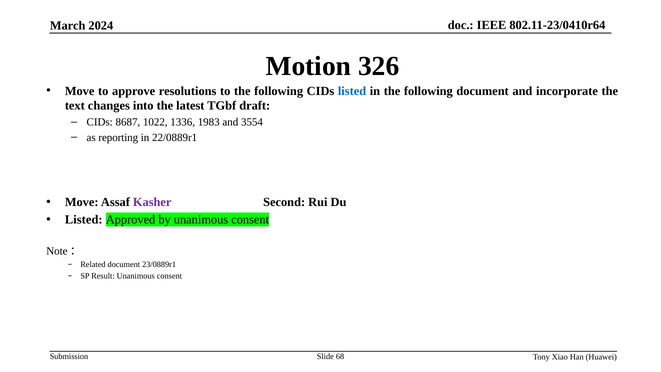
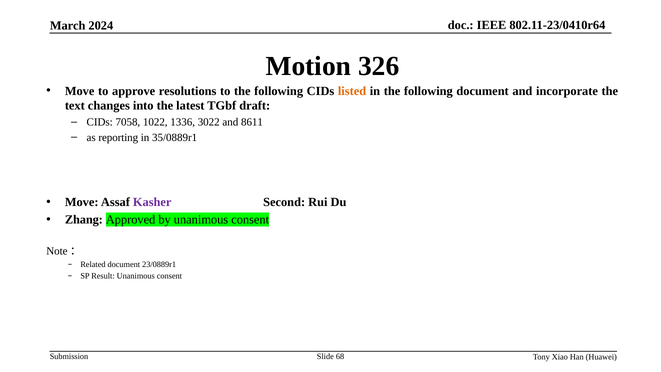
listed colour: blue -> orange (352, 91)
8687: 8687 -> 7058 (128, 122)
1983: 1983 -> 3022 (209, 122)
3554: 3554 -> 8611 (252, 122)
22/0889r1: 22/0889r1 -> 35/0889r1 (175, 137)
Listed: Listed -> Zhang (84, 220)
